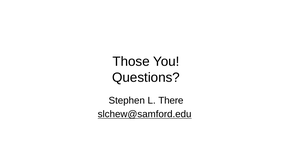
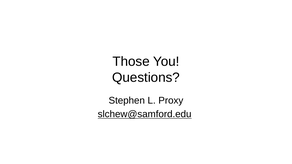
There: There -> Proxy (171, 101)
